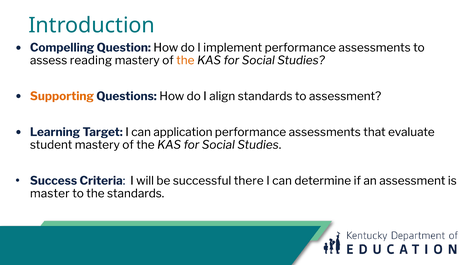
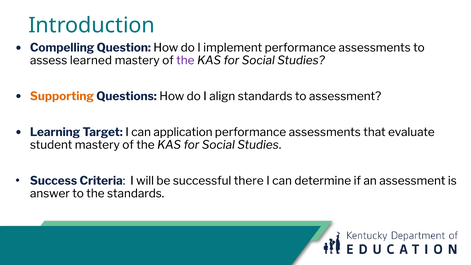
reading: reading -> learned (91, 60)
the colour: orange -> purple (185, 60)
master: master -> answer (50, 193)
